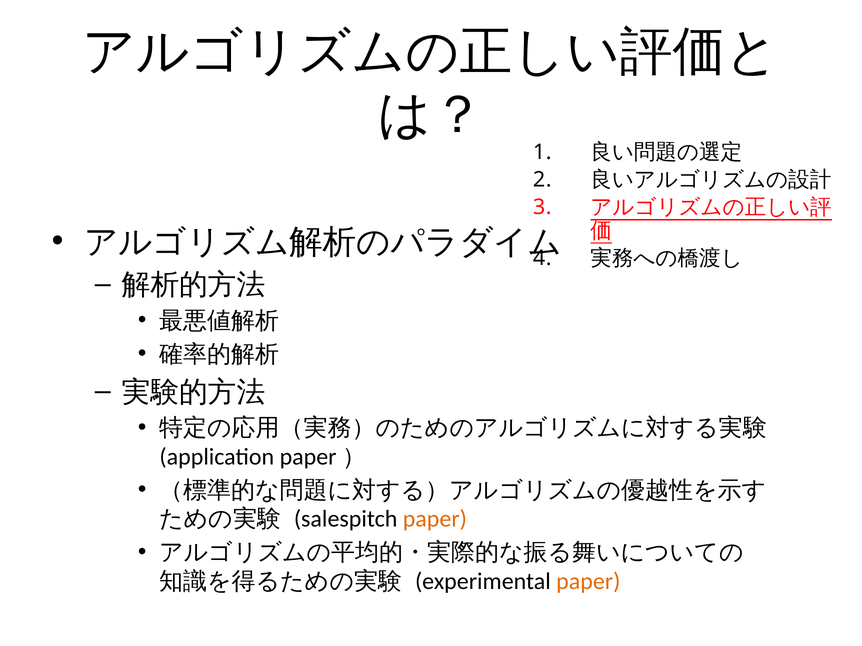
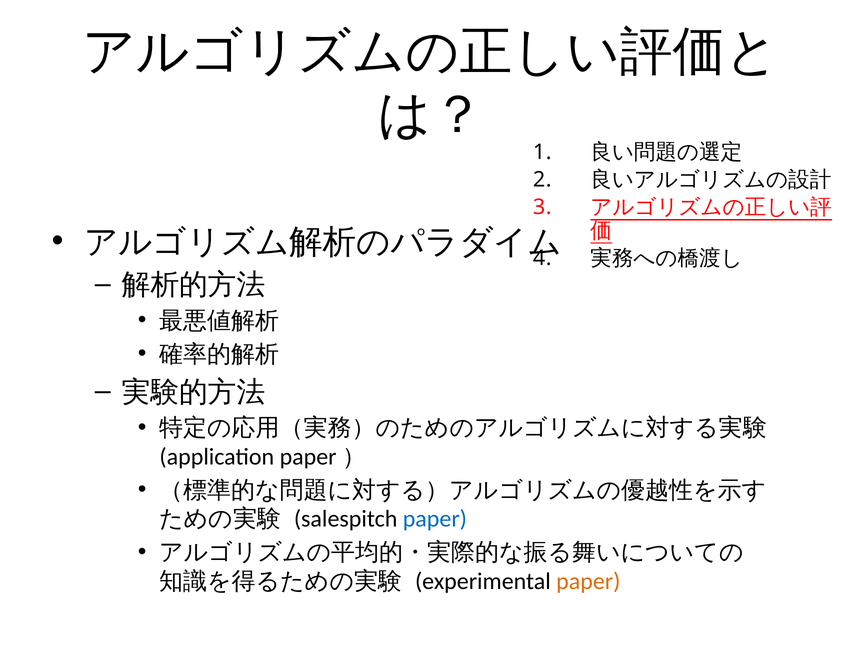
paper colour: orange -> blue (435, 519)
